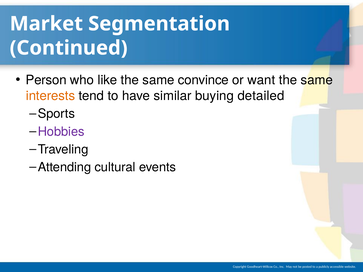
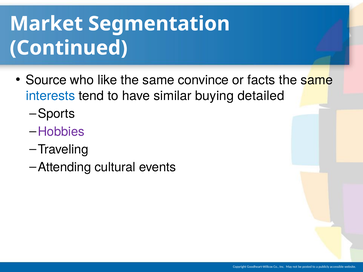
Person: Person -> Source (46, 80)
want: want -> facts (261, 80)
interests colour: orange -> blue (50, 96)
